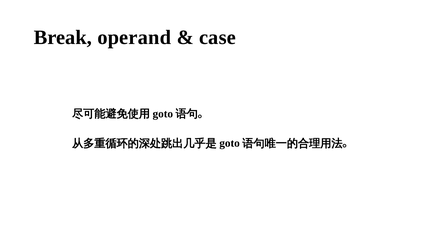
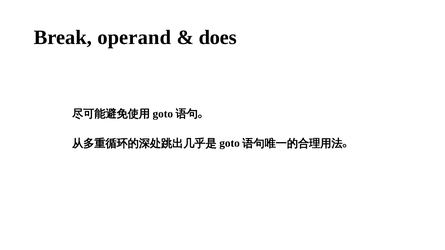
case: case -> does (218, 37)
